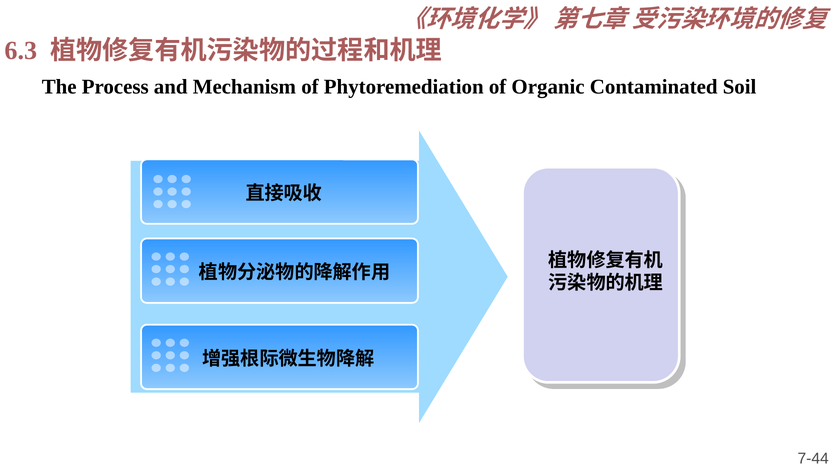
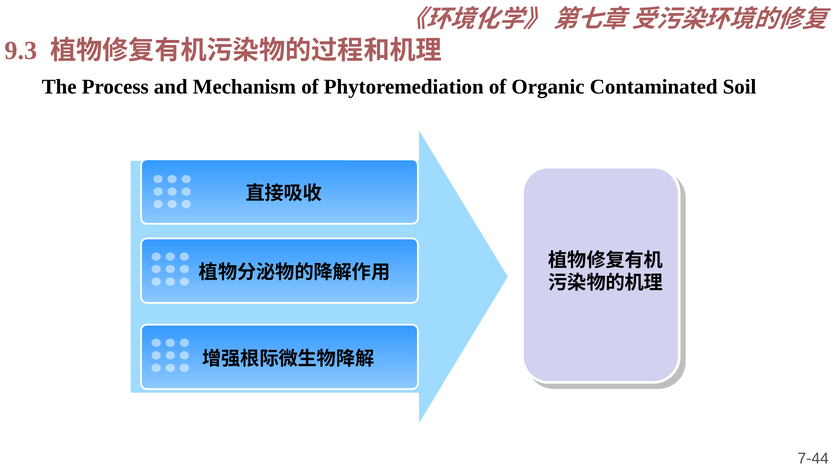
6.3: 6.3 -> 9.3 (21, 51)
